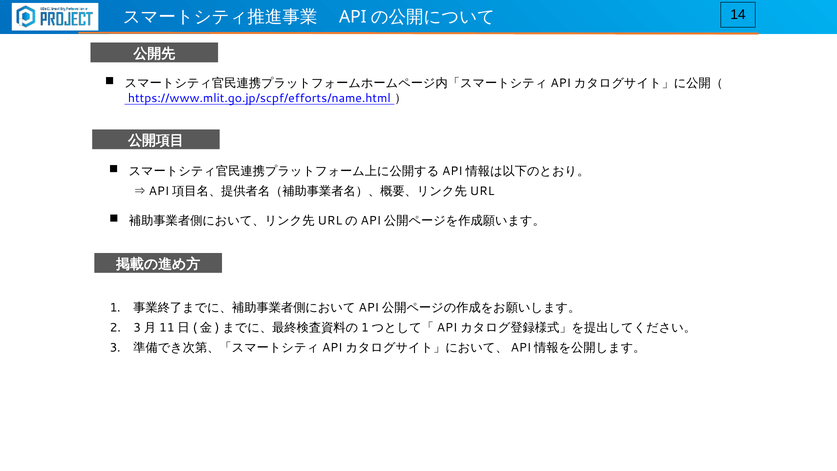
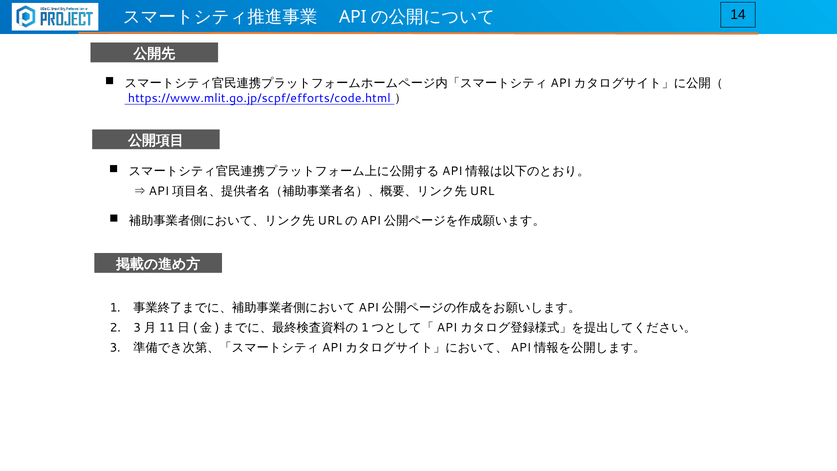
https://www.mlit.go.jp/scpf/efforts/name.html: https://www.mlit.go.jp/scpf/efforts/name.html -> https://www.mlit.go.jp/scpf/efforts/code.html (259, 98)
